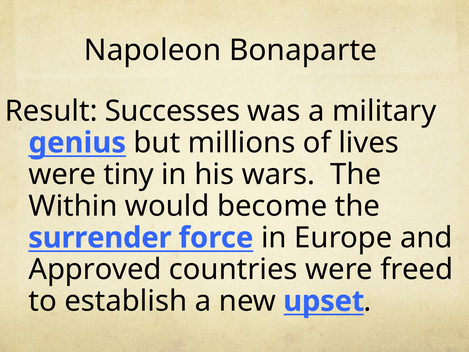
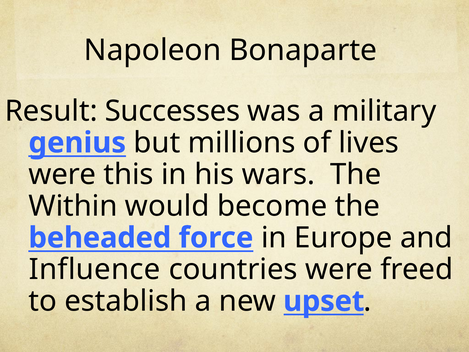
tiny: tiny -> this (129, 174)
surrender: surrender -> beheaded (100, 238)
Approved: Approved -> Influence (95, 269)
